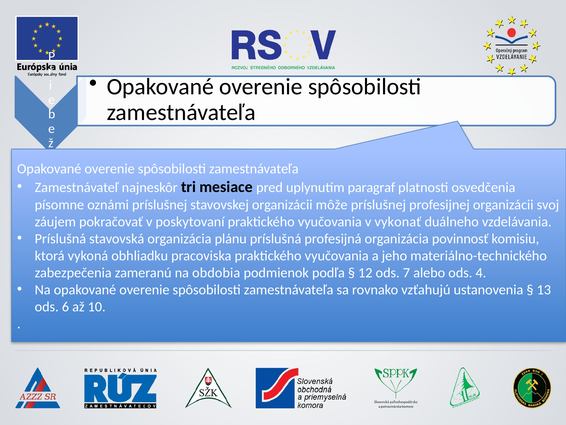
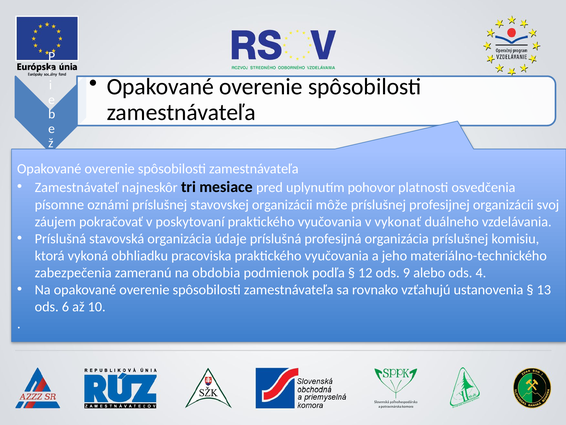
paragraf: paragraf -> pohovor (371, 187)
plánu: plánu -> údaje (231, 238)
organizácia povinnosť: povinnosť -> príslušnej (460, 238)
7: 7 -> 9 (406, 272)
